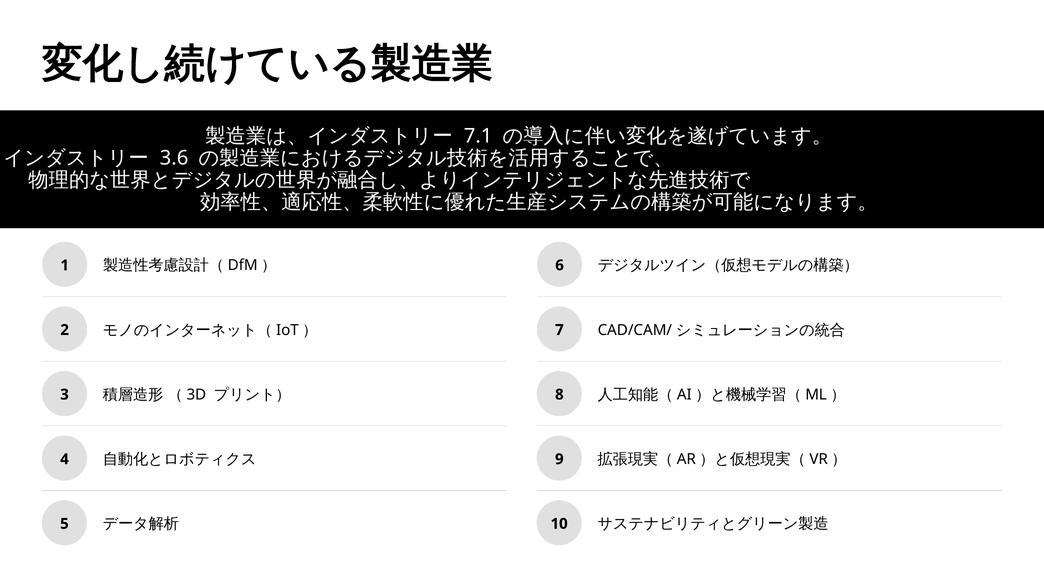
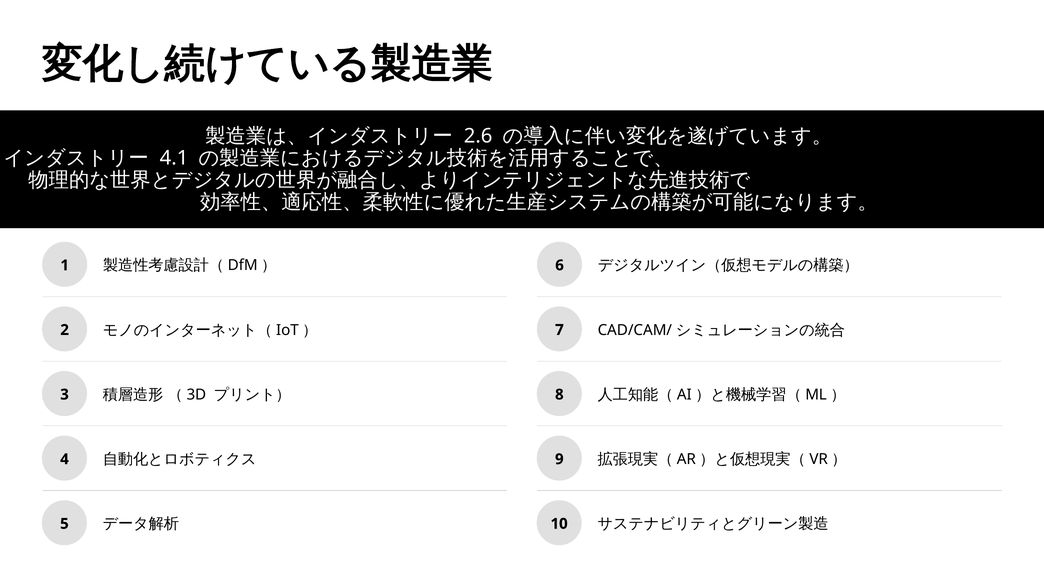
7.1: 7.1 -> 2.6 (478, 136)
3.6: 3.6 -> 4.1 (174, 158)
